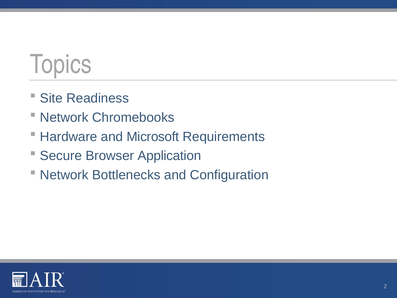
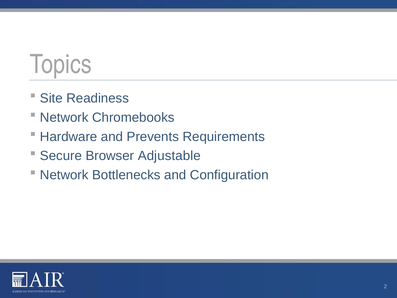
Microsoft: Microsoft -> Prevents (153, 137)
Application: Application -> Adjustable (169, 156)
